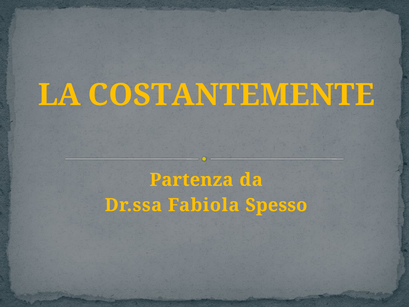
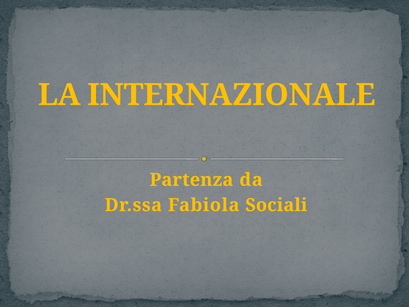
COSTANTEMENTE: COSTANTEMENTE -> INTERNAZIONALE (231, 95)
Spesso: Spesso -> Sociali (276, 205)
